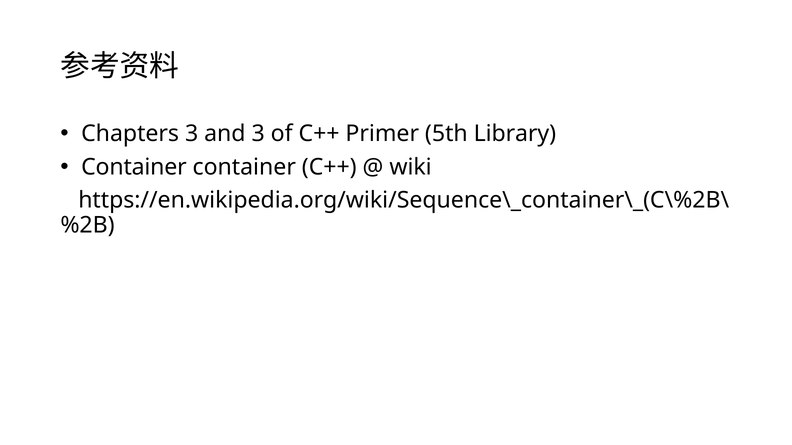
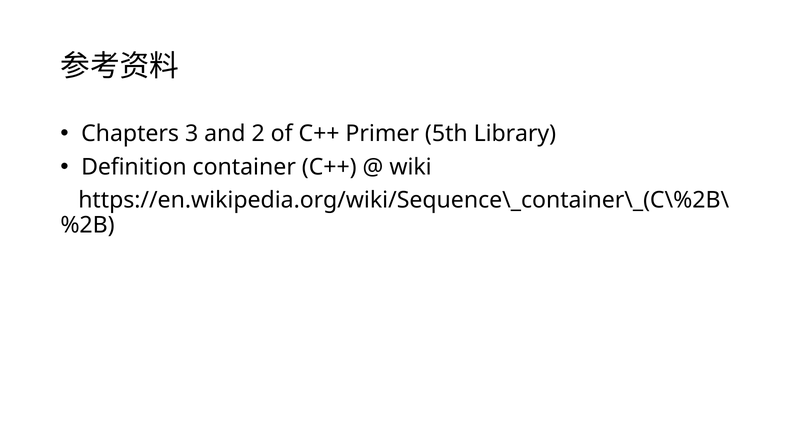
and 3: 3 -> 2 (258, 134)
Container: Container -> Definition (134, 167)
